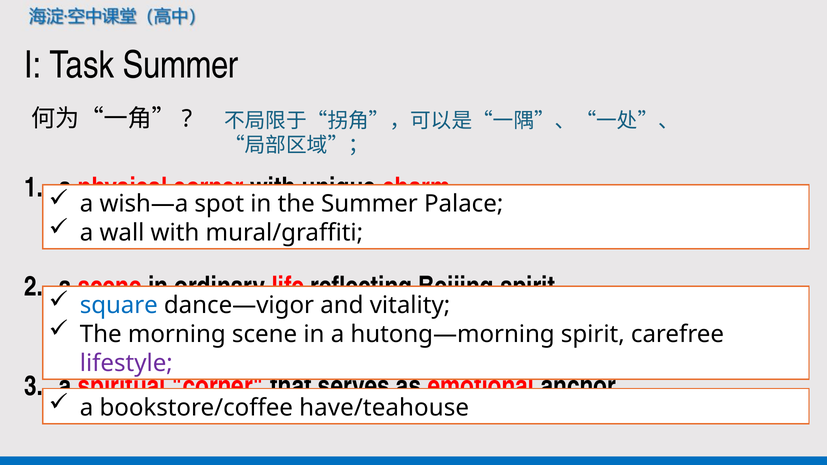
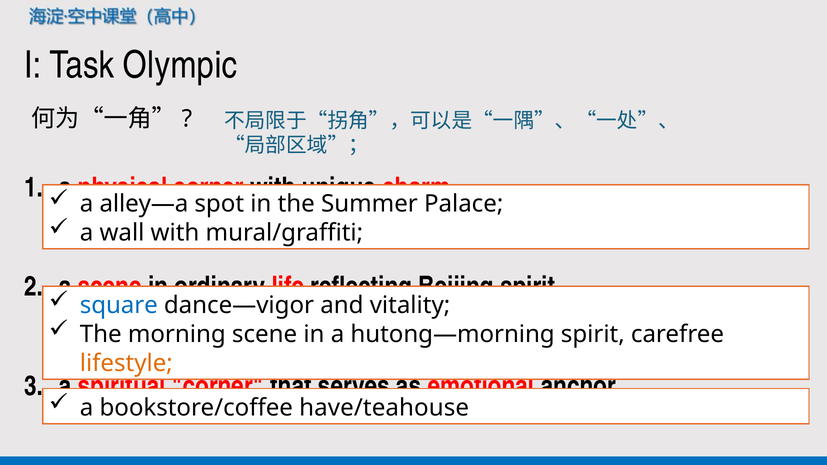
Task Summer: Summer -> Olympic (180, 65)
wish—a: wish—a -> alley—a (144, 204)
lifestyle colour: purple -> orange (126, 363)
